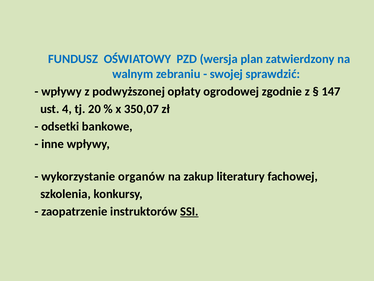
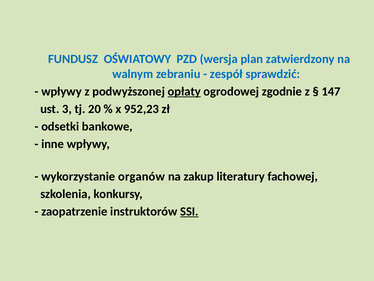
swojej: swojej -> zespół (226, 74)
opłaty underline: none -> present (184, 91)
4: 4 -> 3 (67, 109)
350,07: 350,07 -> 952,23 (141, 109)
